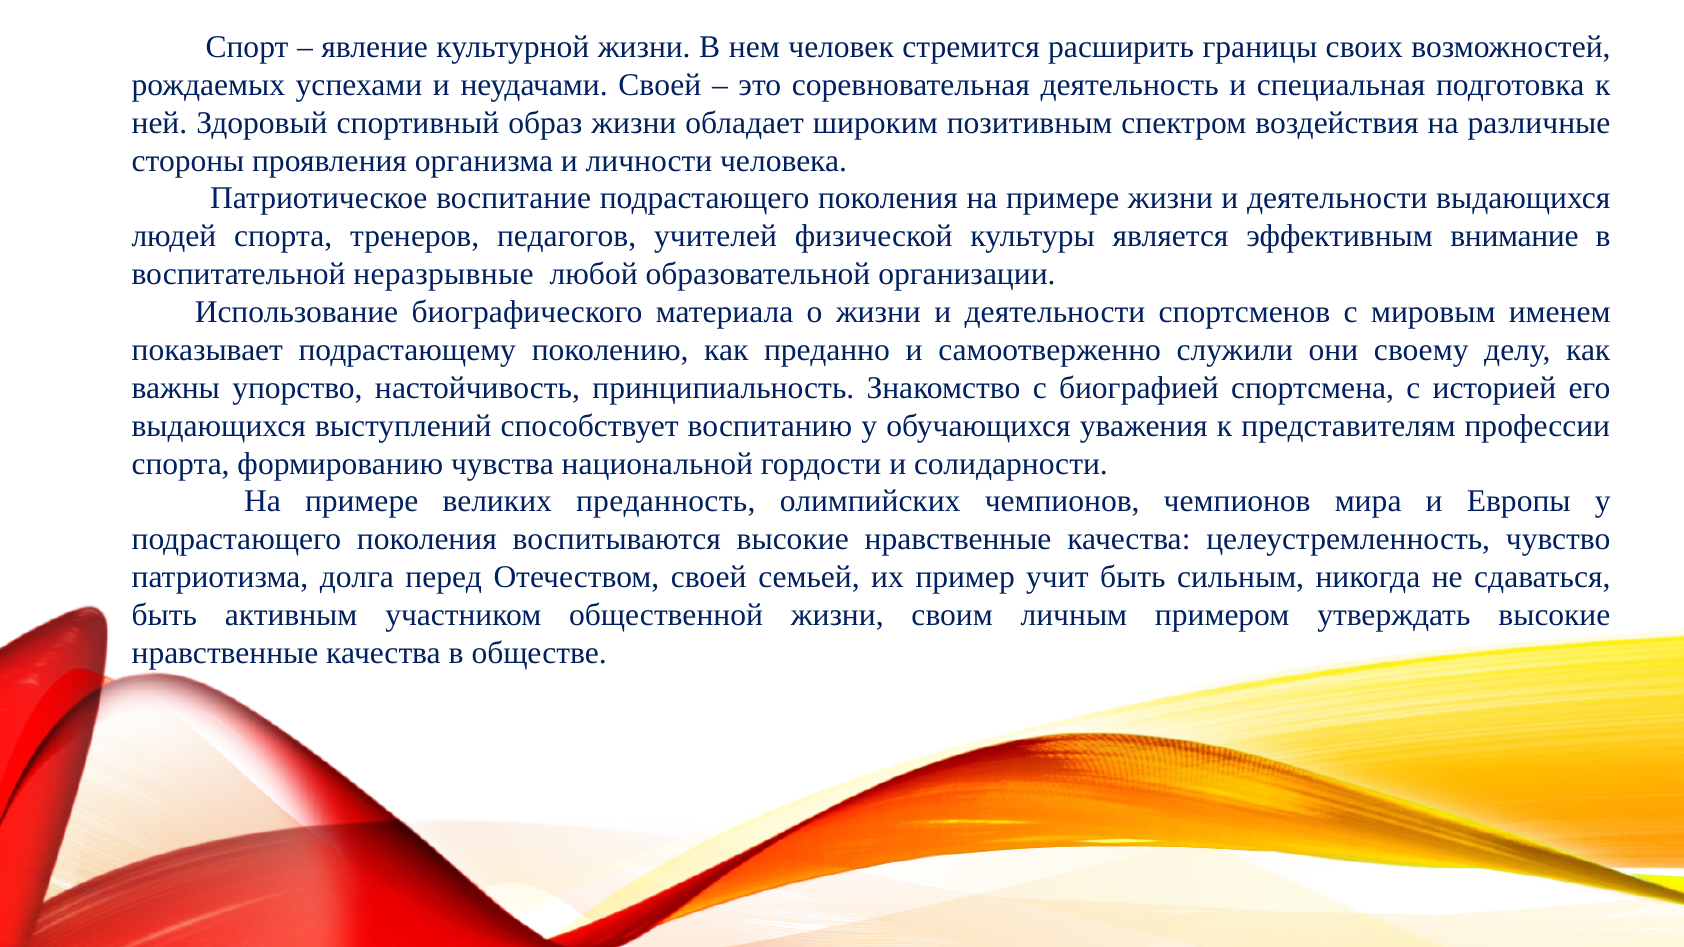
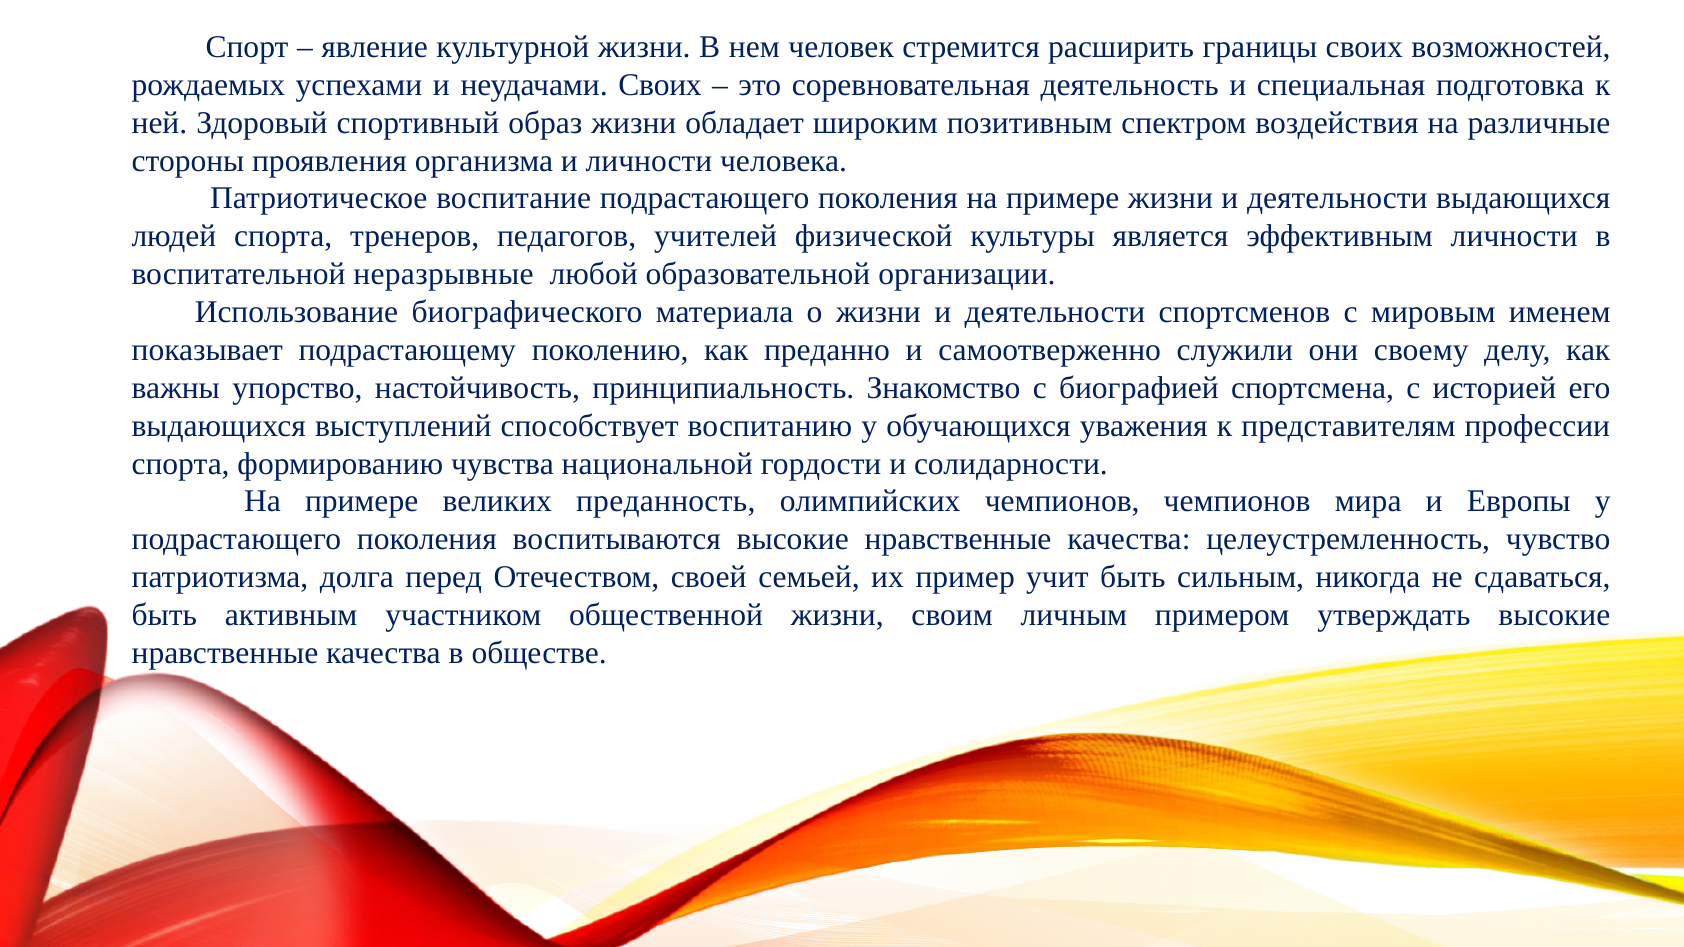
неудачами Своей: Своей -> Своих (660, 85)
эффективным внимание: внимание -> личности (1514, 236)
